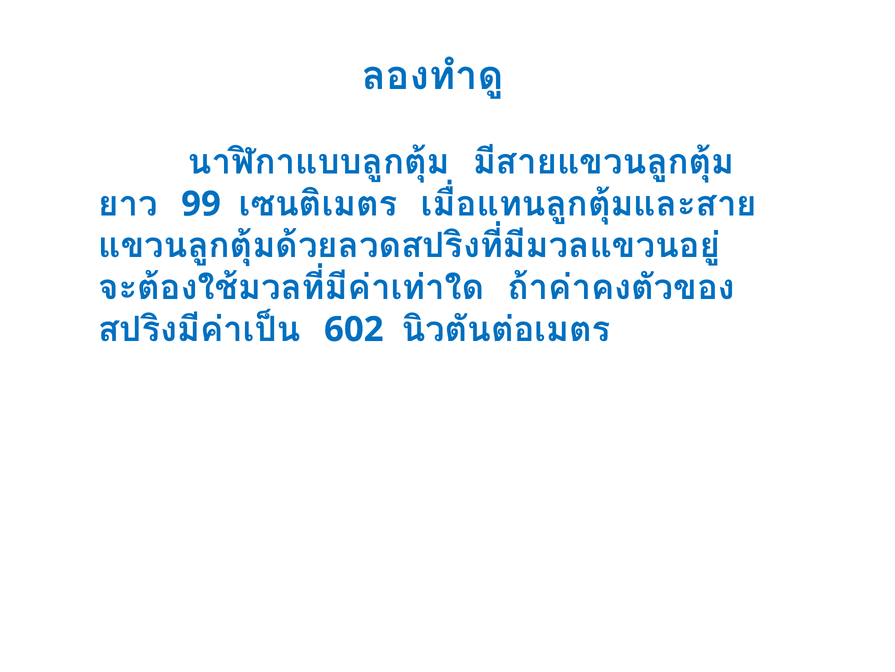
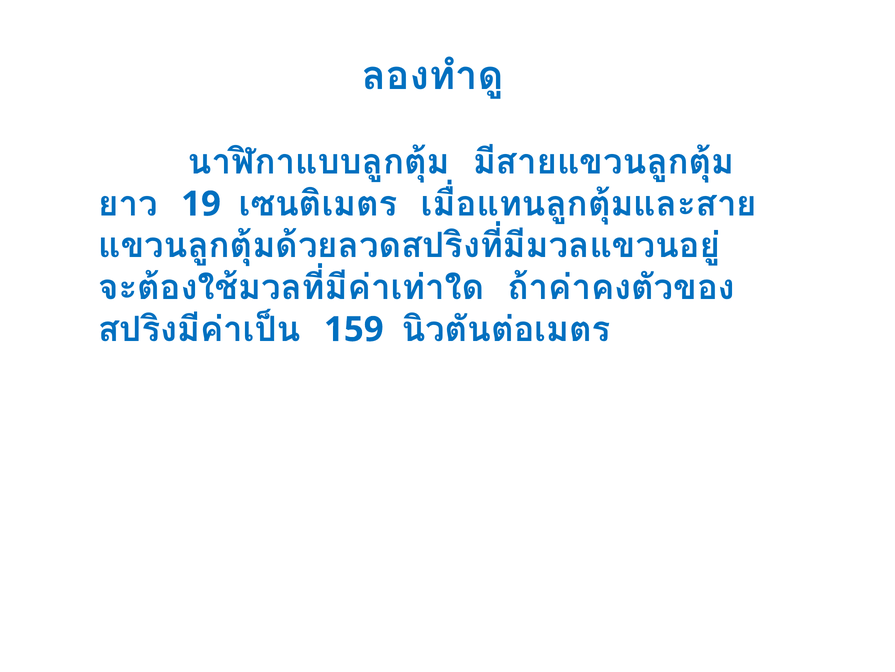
99: 99 -> 19 (201, 204)
602: 602 -> 159 (354, 329)
